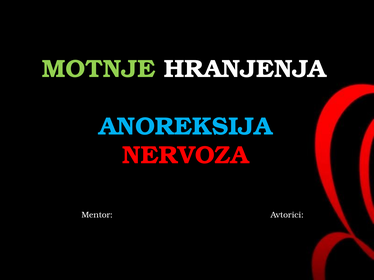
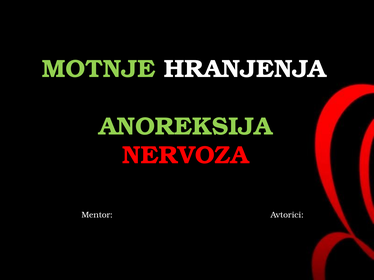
ANOREKSIJA colour: light blue -> light green (185, 127)
